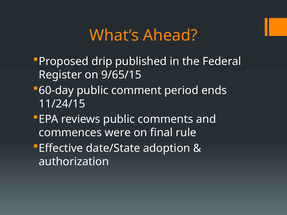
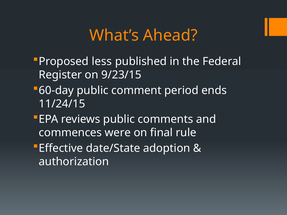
drip: drip -> less (102, 62)
9/65/15: 9/65/15 -> 9/23/15 (121, 75)
